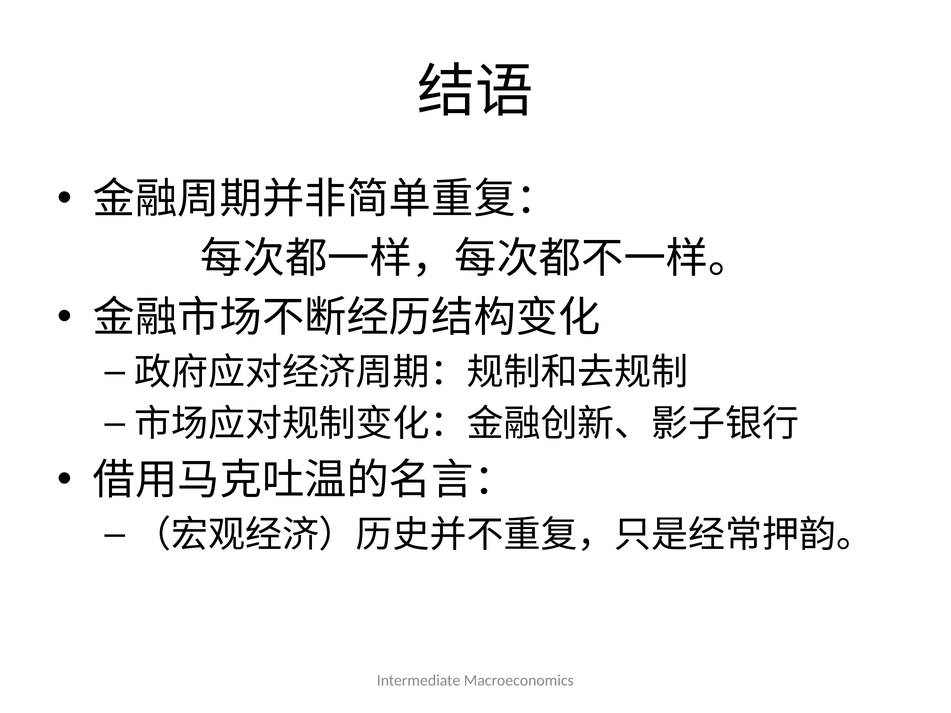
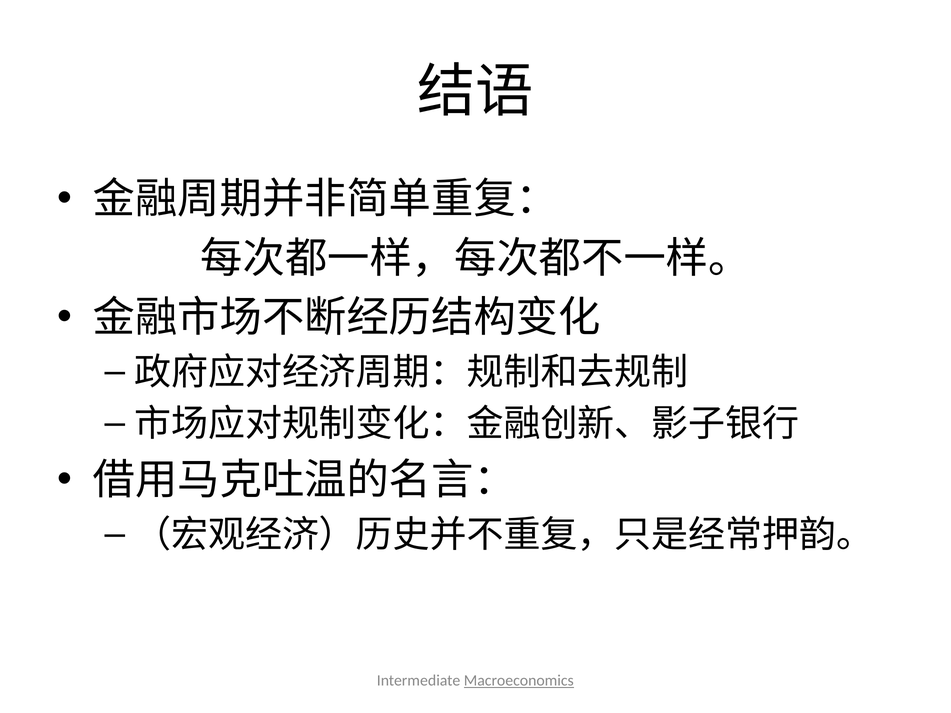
Macroeconomics underline: none -> present (519, 681)
